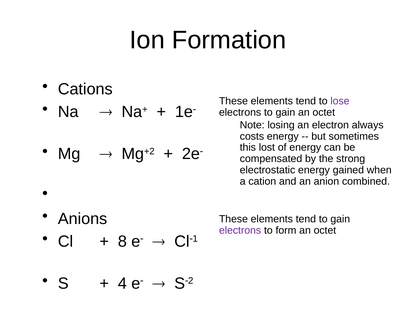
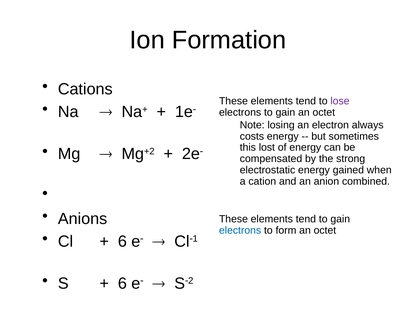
electrons colour: purple -> blue (240, 230)
8: 8 -> 6 (122, 241)
4: 4 -> 6 (122, 283)
